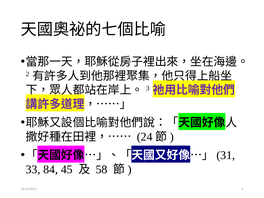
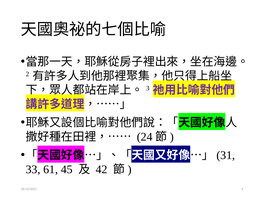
84: 84 -> 61 (51, 169)
58: 58 -> 42 (101, 169)
